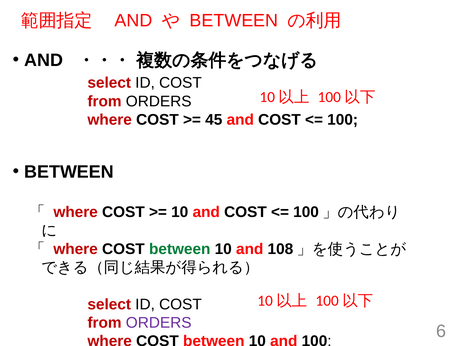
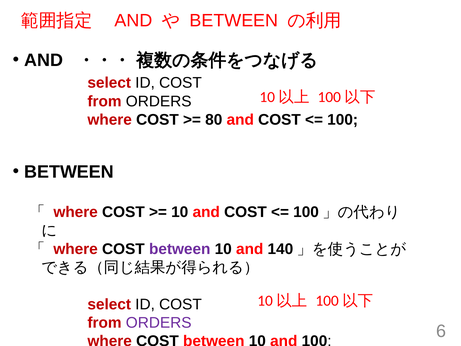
45: 45 -> 80 (214, 120)
between colour: green -> purple (180, 249)
108: 108 -> 140 (280, 249)
